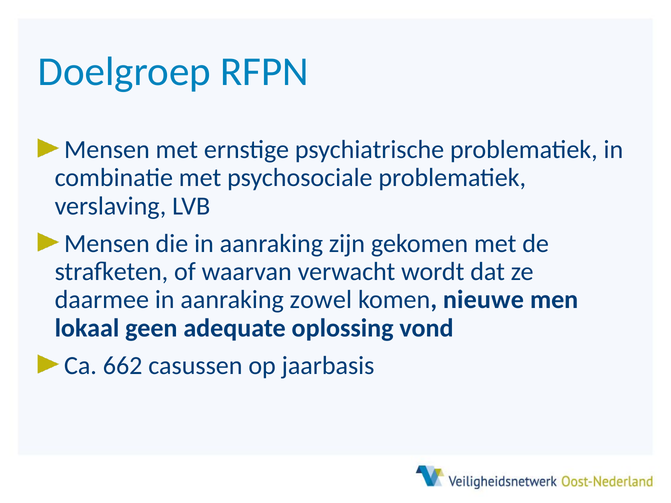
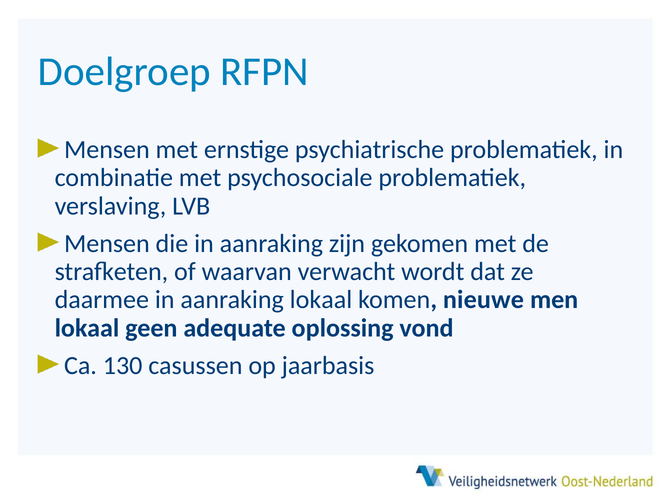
aanraking zowel: zowel -> lokaal (321, 300)
662: 662 -> 130 (123, 366)
